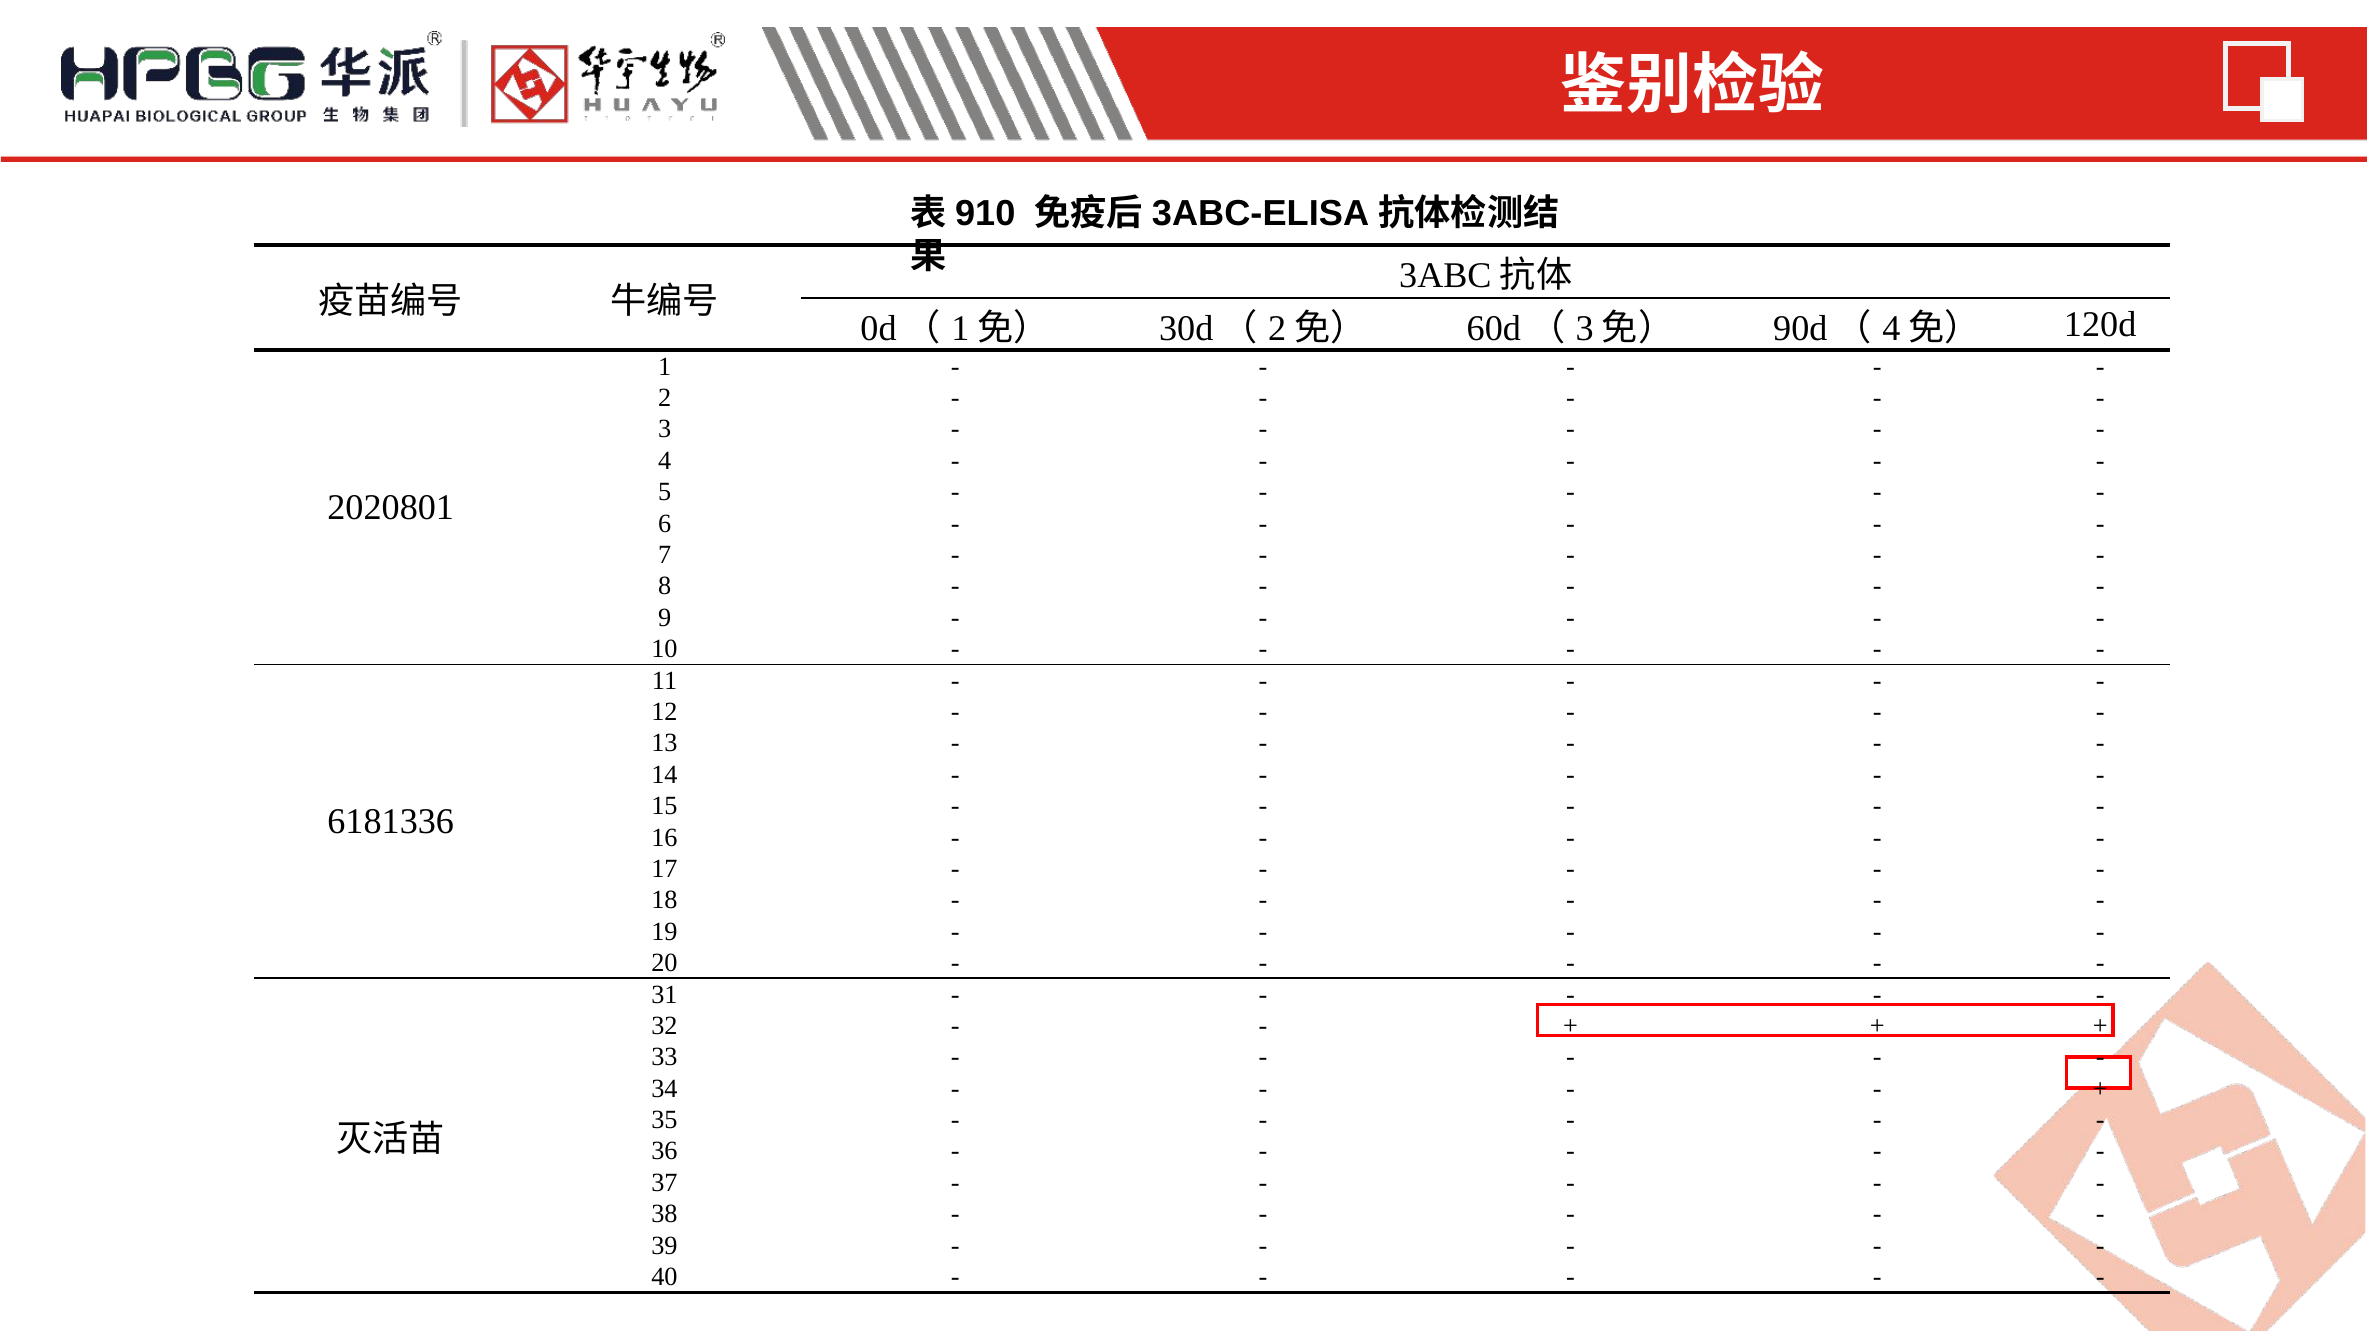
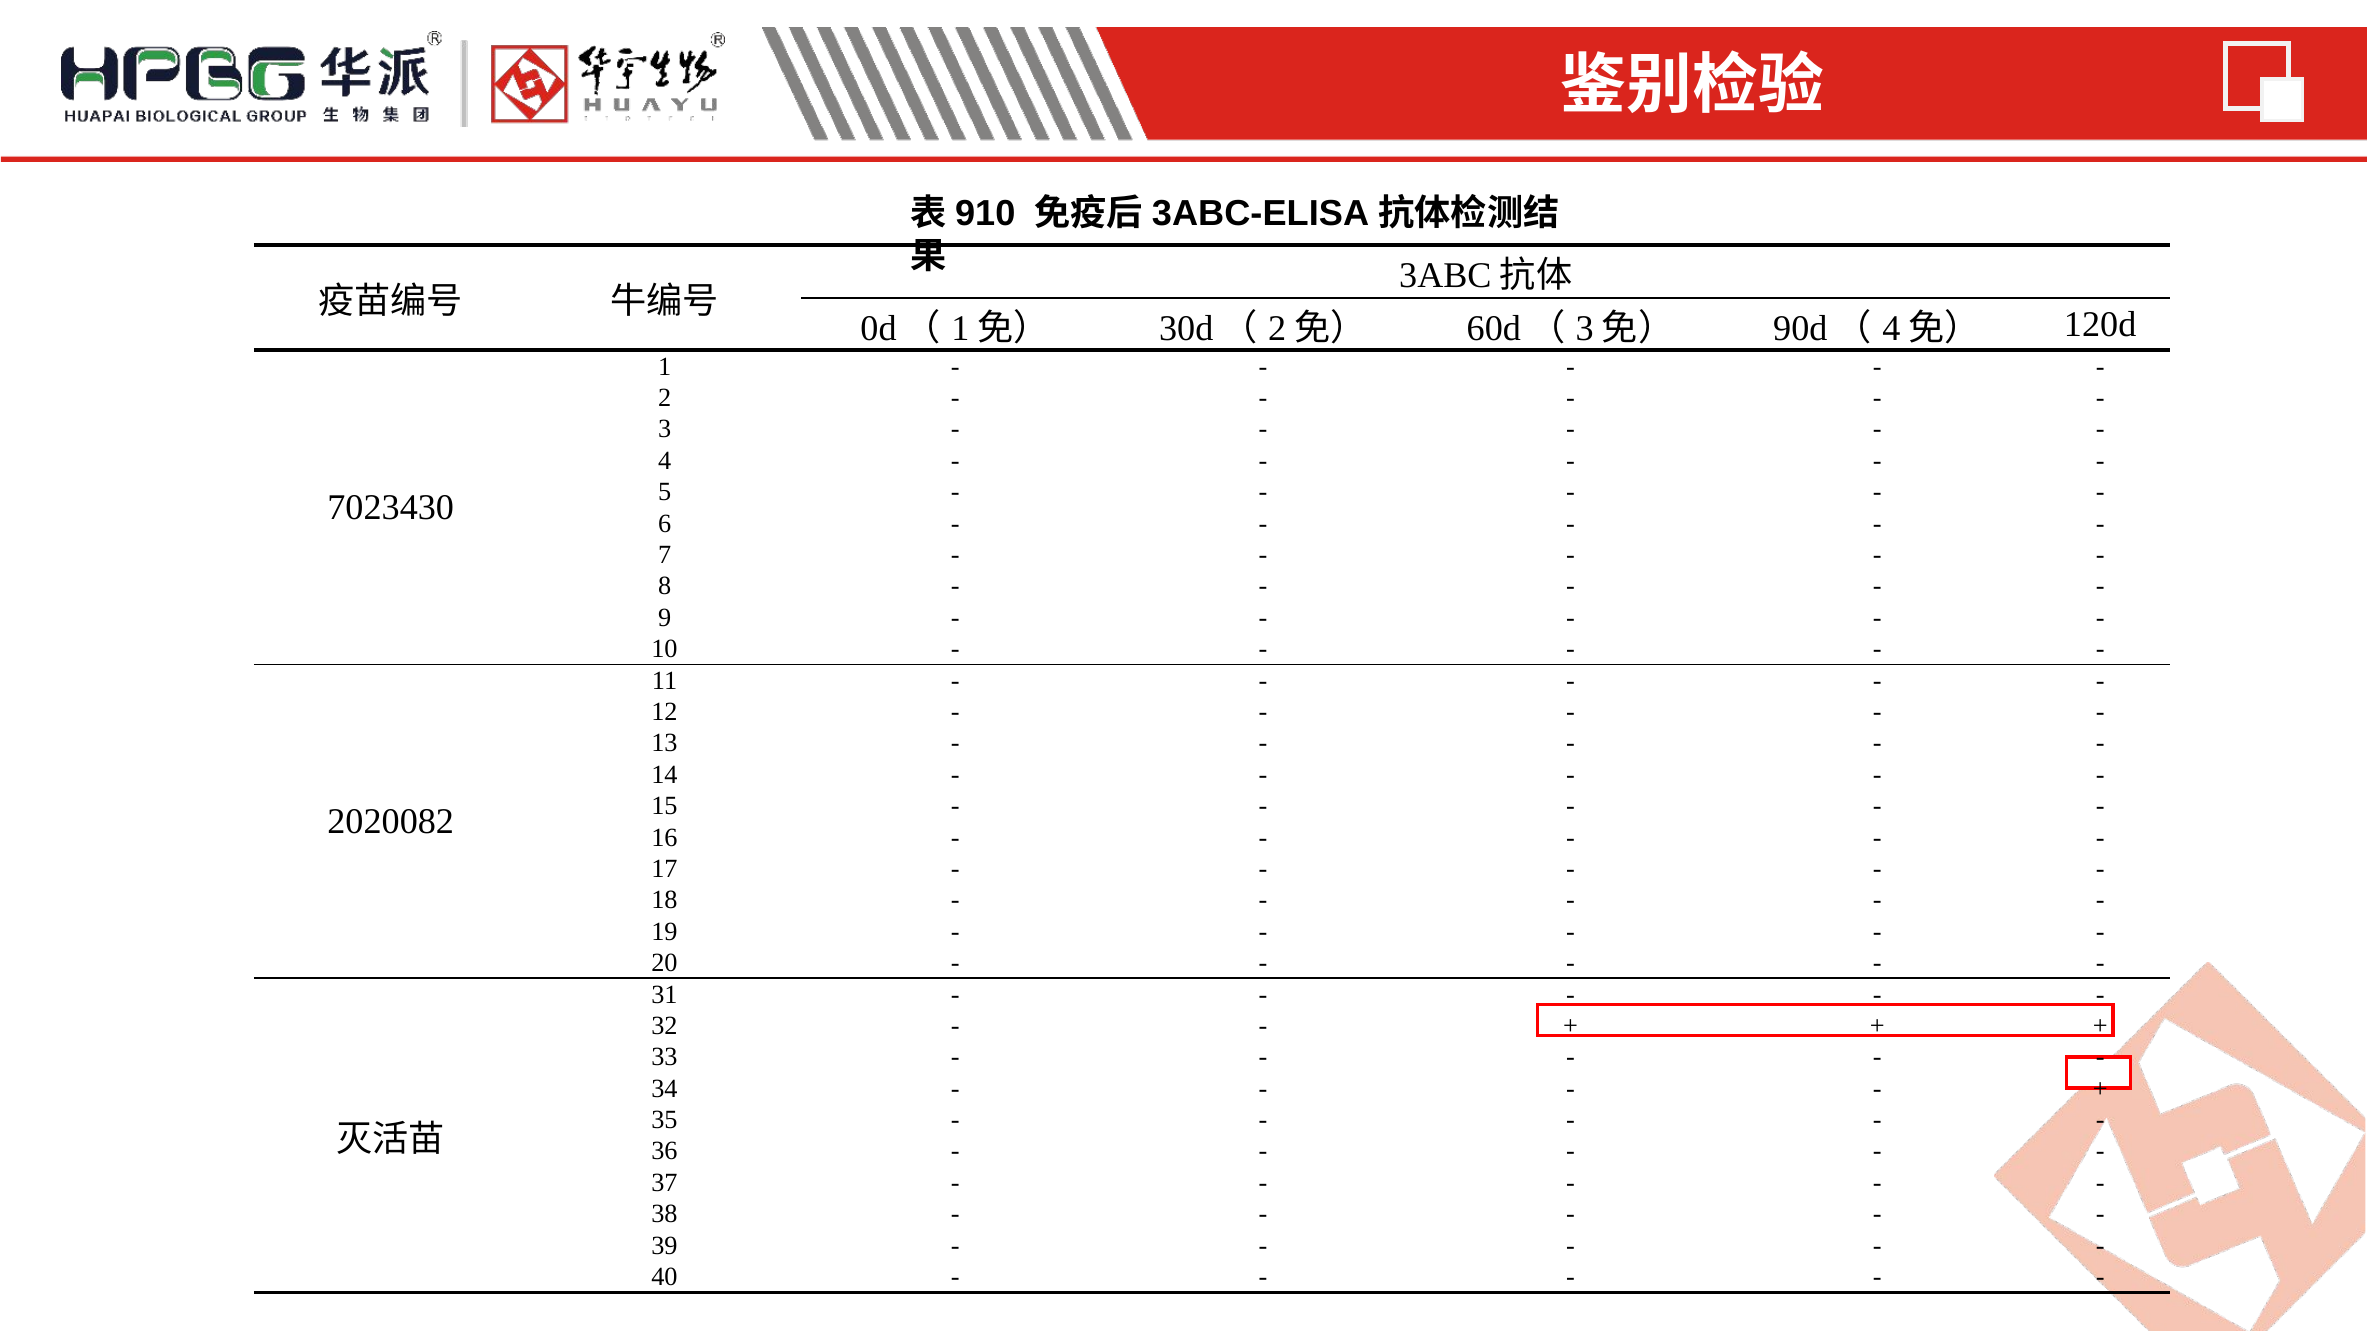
2020801: 2020801 -> 7023430 (391, 508)
6181336: 6181336 -> 2020082 (391, 822)
